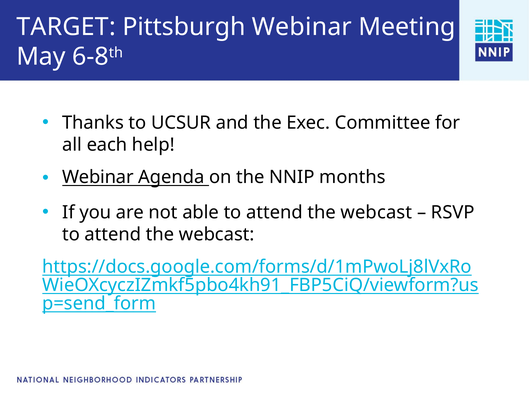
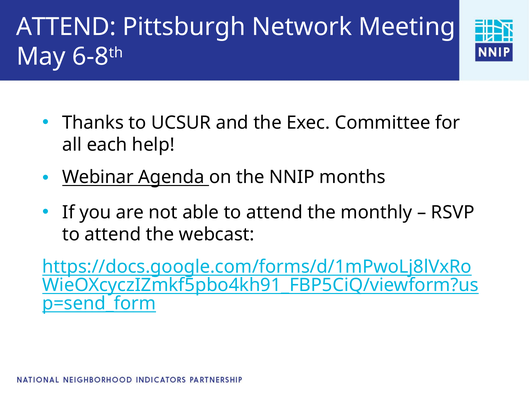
TARGET: TARGET -> ATTEND (66, 27)
Pittsburgh Webinar: Webinar -> Network (302, 27)
webcast: webcast -> monthly (376, 212)
